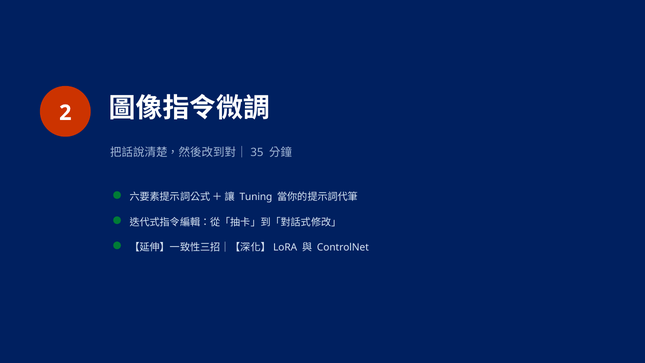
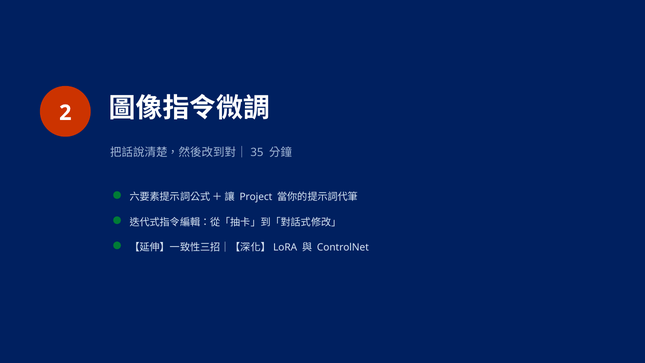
Tuning: Tuning -> Project (256, 197)
